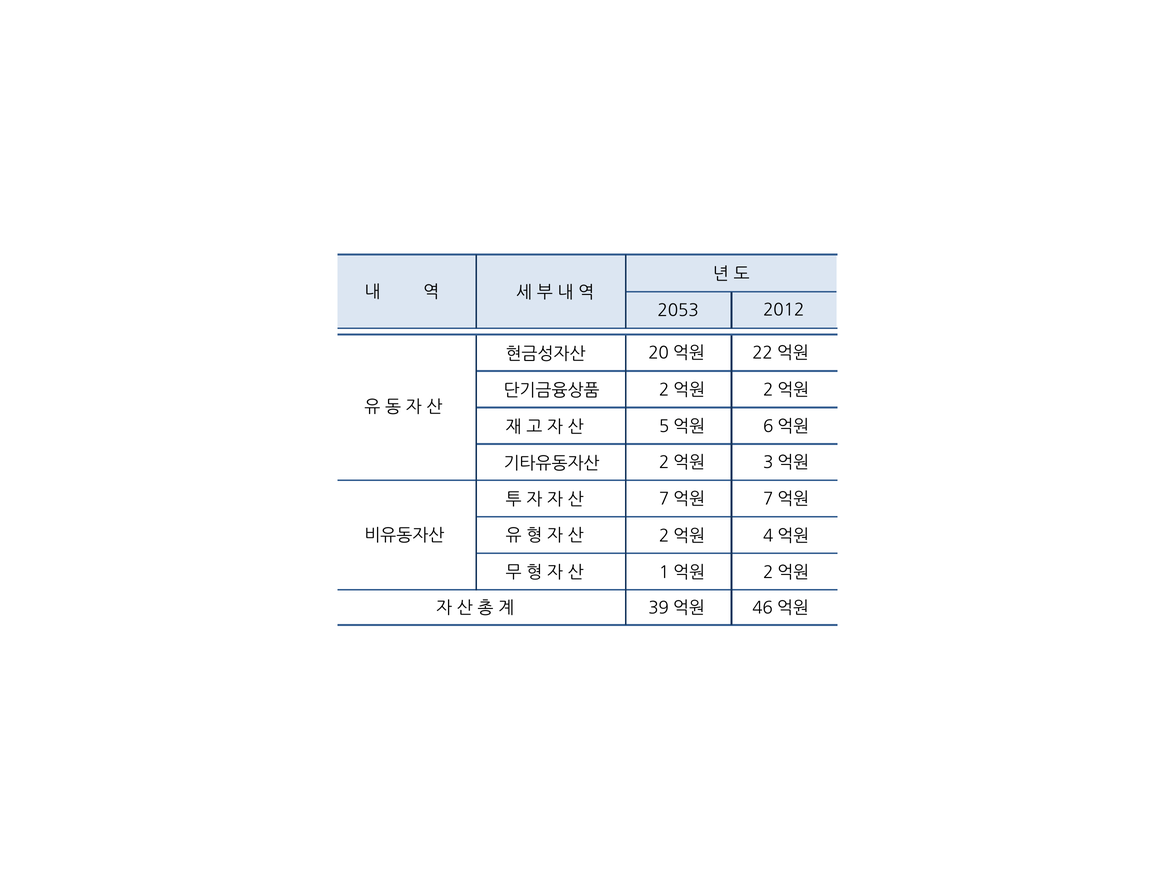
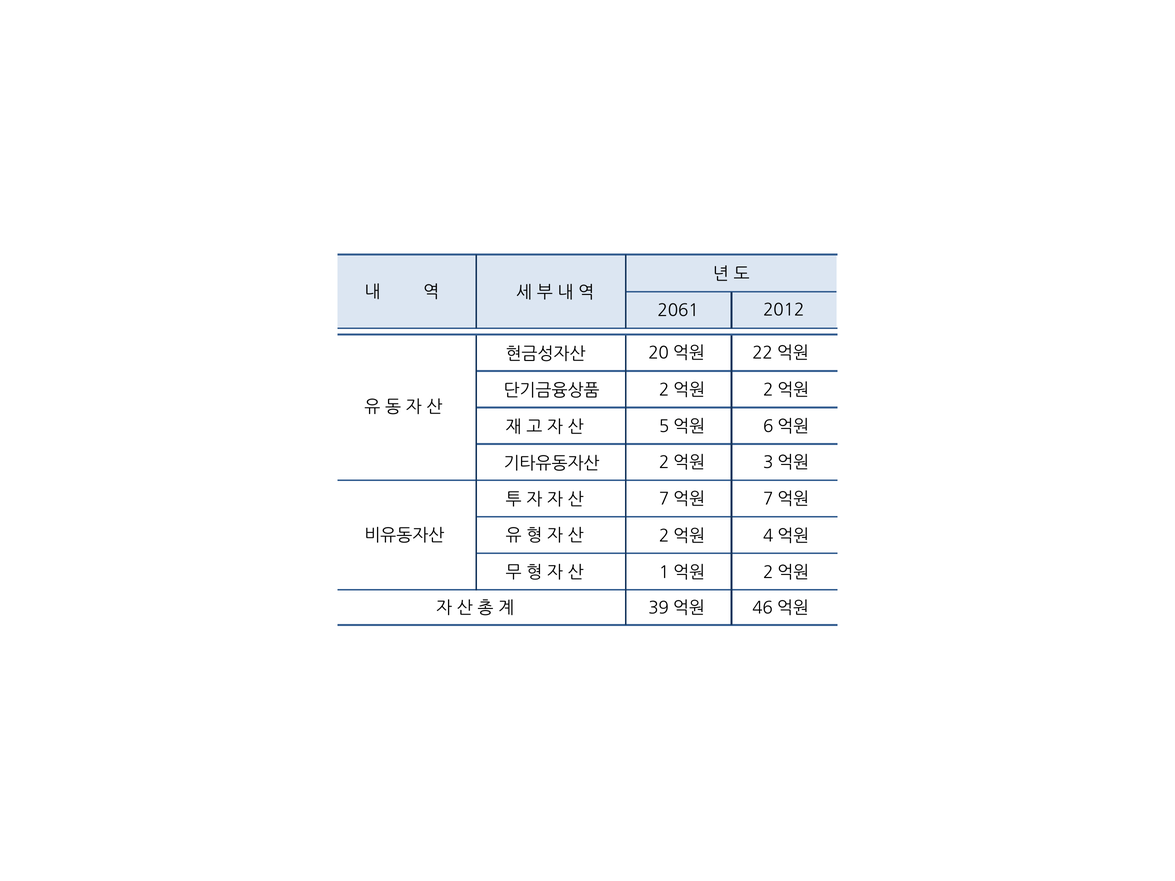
2053: 2053 -> 2061 (678, 311)
